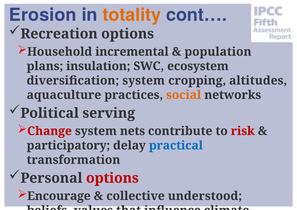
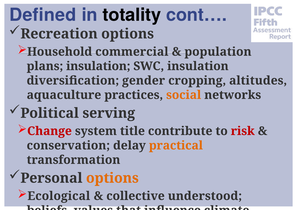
Erosion: Erosion -> Defined (43, 15)
totality colour: orange -> black (132, 15)
incremental: incremental -> commercial (132, 52)
SWC ecosystem: ecosystem -> insulation (198, 66)
diversification system: system -> gender (144, 80)
nets: nets -> title (132, 131)
participatory: participatory -> conservation (68, 145)
practical colour: blue -> orange (176, 145)
options colour: red -> orange (112, 178)
Encourage: Encourage -> Ecological (59, 195)
